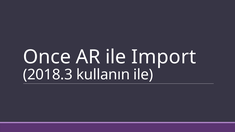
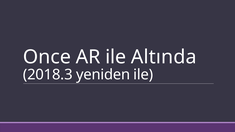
Import: Import -> Altında (164, 57)
kullanın: kullanın -> yeniden (103, 75)
